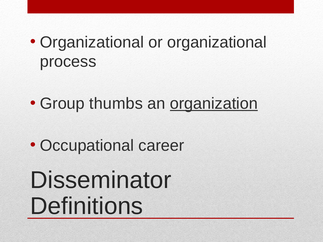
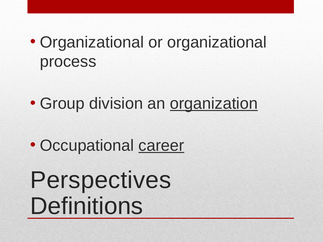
thumbs: thumbs -> division (116, 104)
career underline: none -> present (161, 146)
Disseminator: Disseminator -> Perspectives (101, 180)
